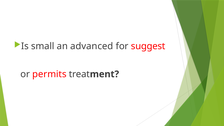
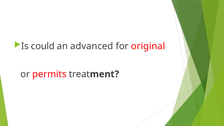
small: small -> could (43, 46)
suggest: suggest -> original (148, 46)
